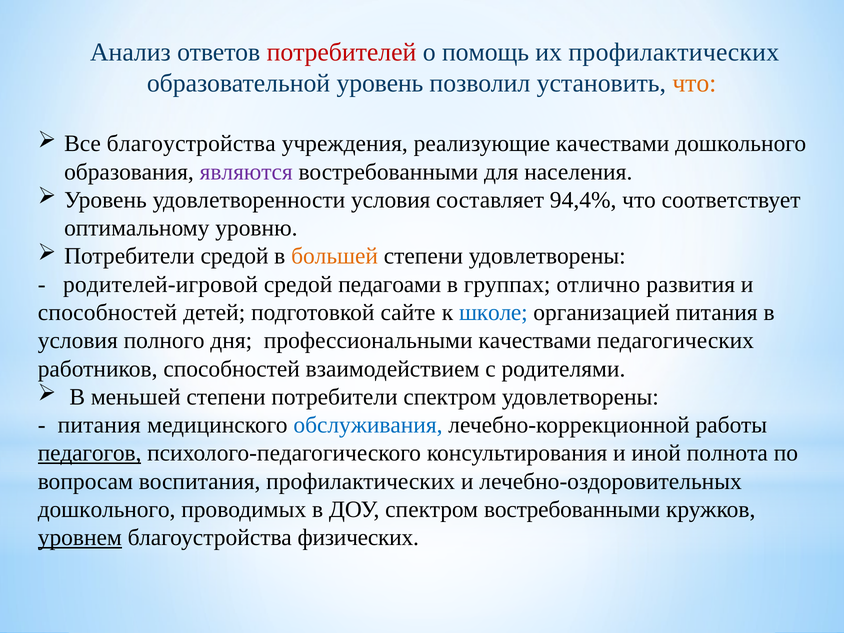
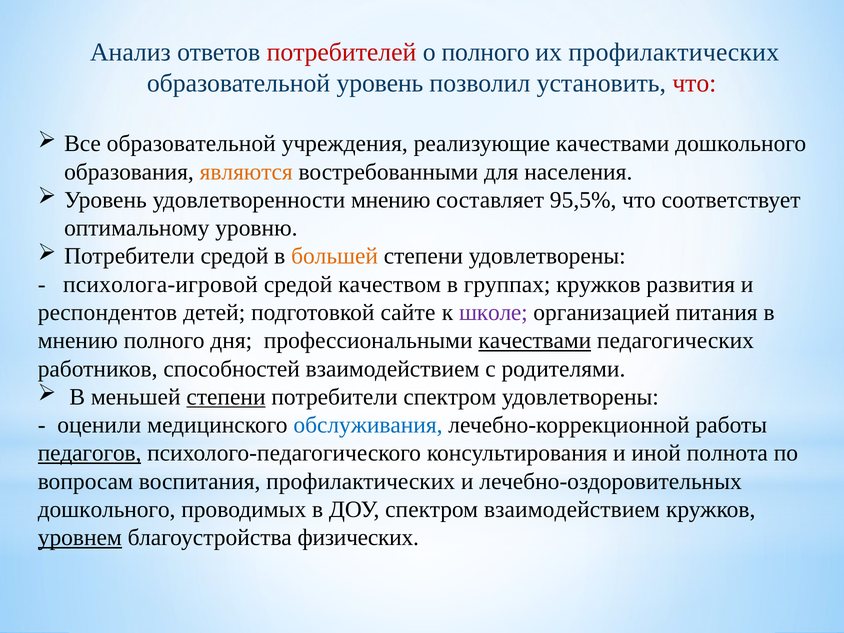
о помощь: помощь -> полного (486, 52)
что colour: orange -> red (694, 83)
Все благоустройства: благоустройства -> образовательной (191, 144)
являются colour: purple -> orange (246, 172)
удовлетворенности условия: условия -> мнению (391, 200)
94,4%: 94,4% -> 95,5% (583, 200)
родителей-игровой: родителей-игровой -> психолога-игровой (160, 284)
педагоами: педагоами -> качеством (390, 284)
группах отлично: отлично -> кружков (598, 284)
способностей: способностей -> респондентов (107, 313)
школе colour: blue -> purple (493, 313)
условия: условия -> мнению (78, 341)
качествами underline: none -> present (535, 341)
степени underline: none -> present (226, 397)
питания: питания -> оценили (99, 425)
спектром востребованными: востребованными -> взаимодействием (572, 510)
